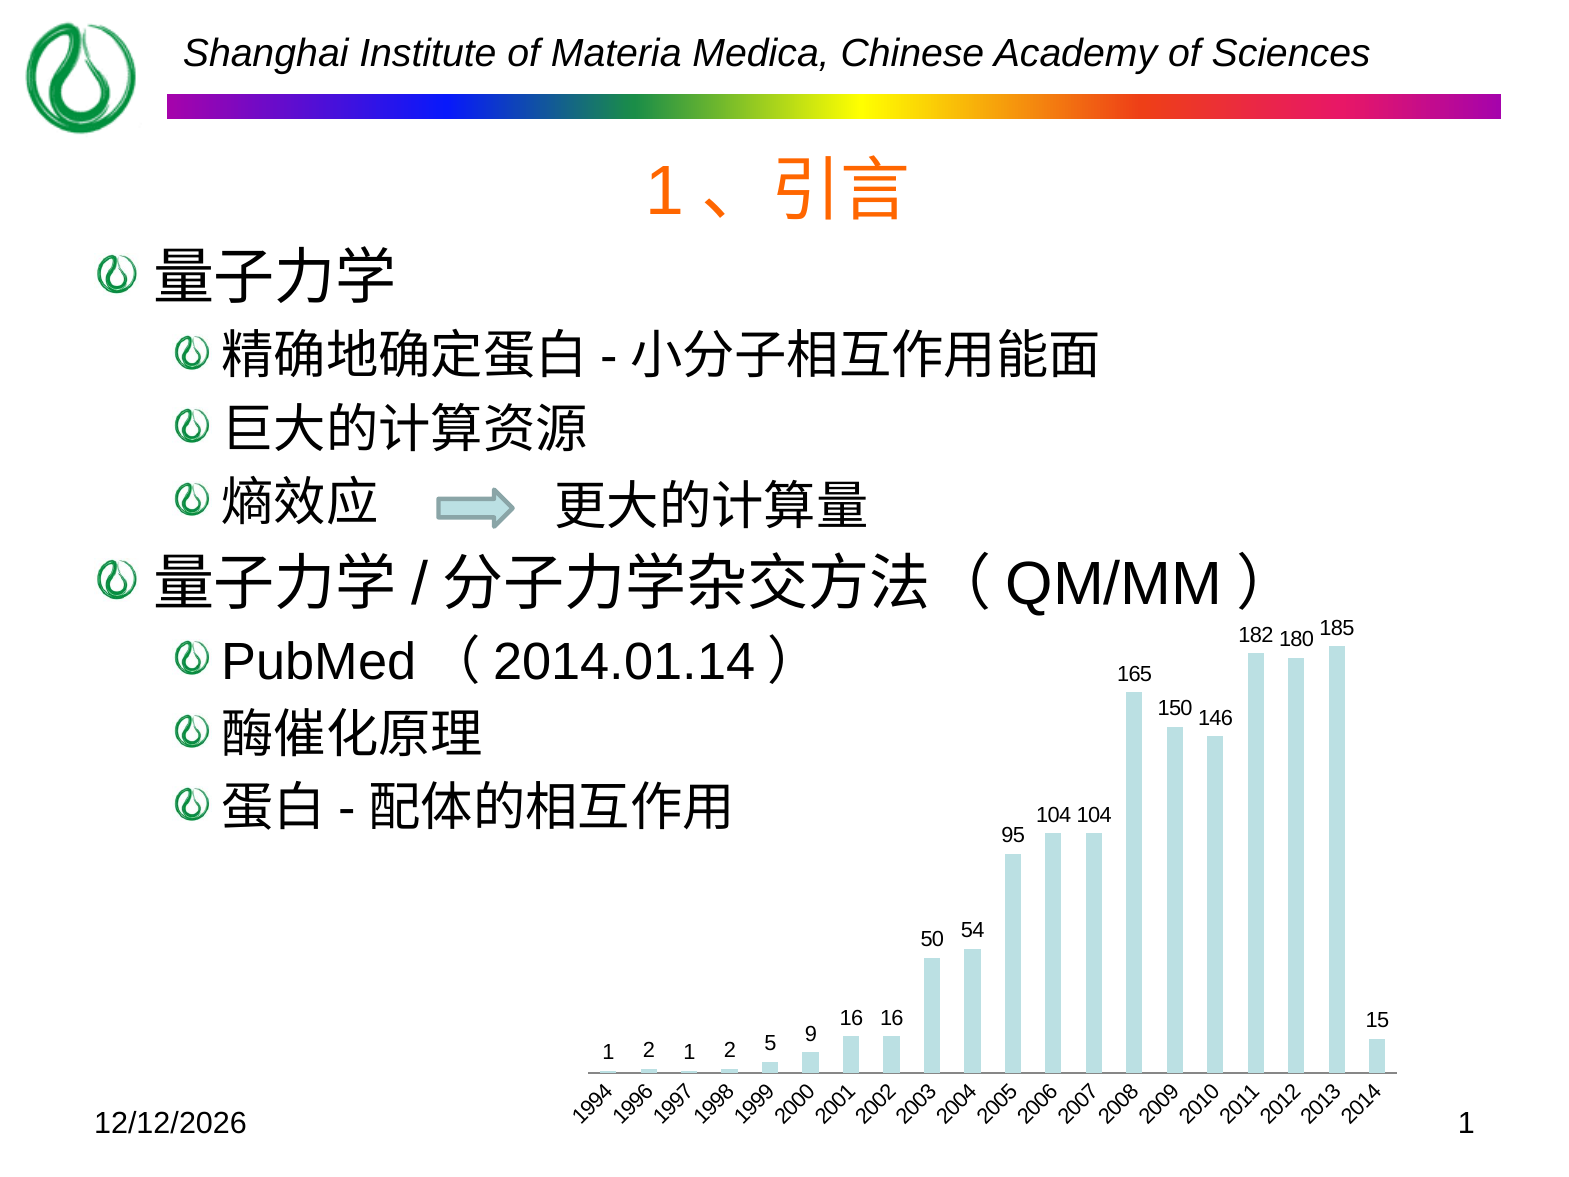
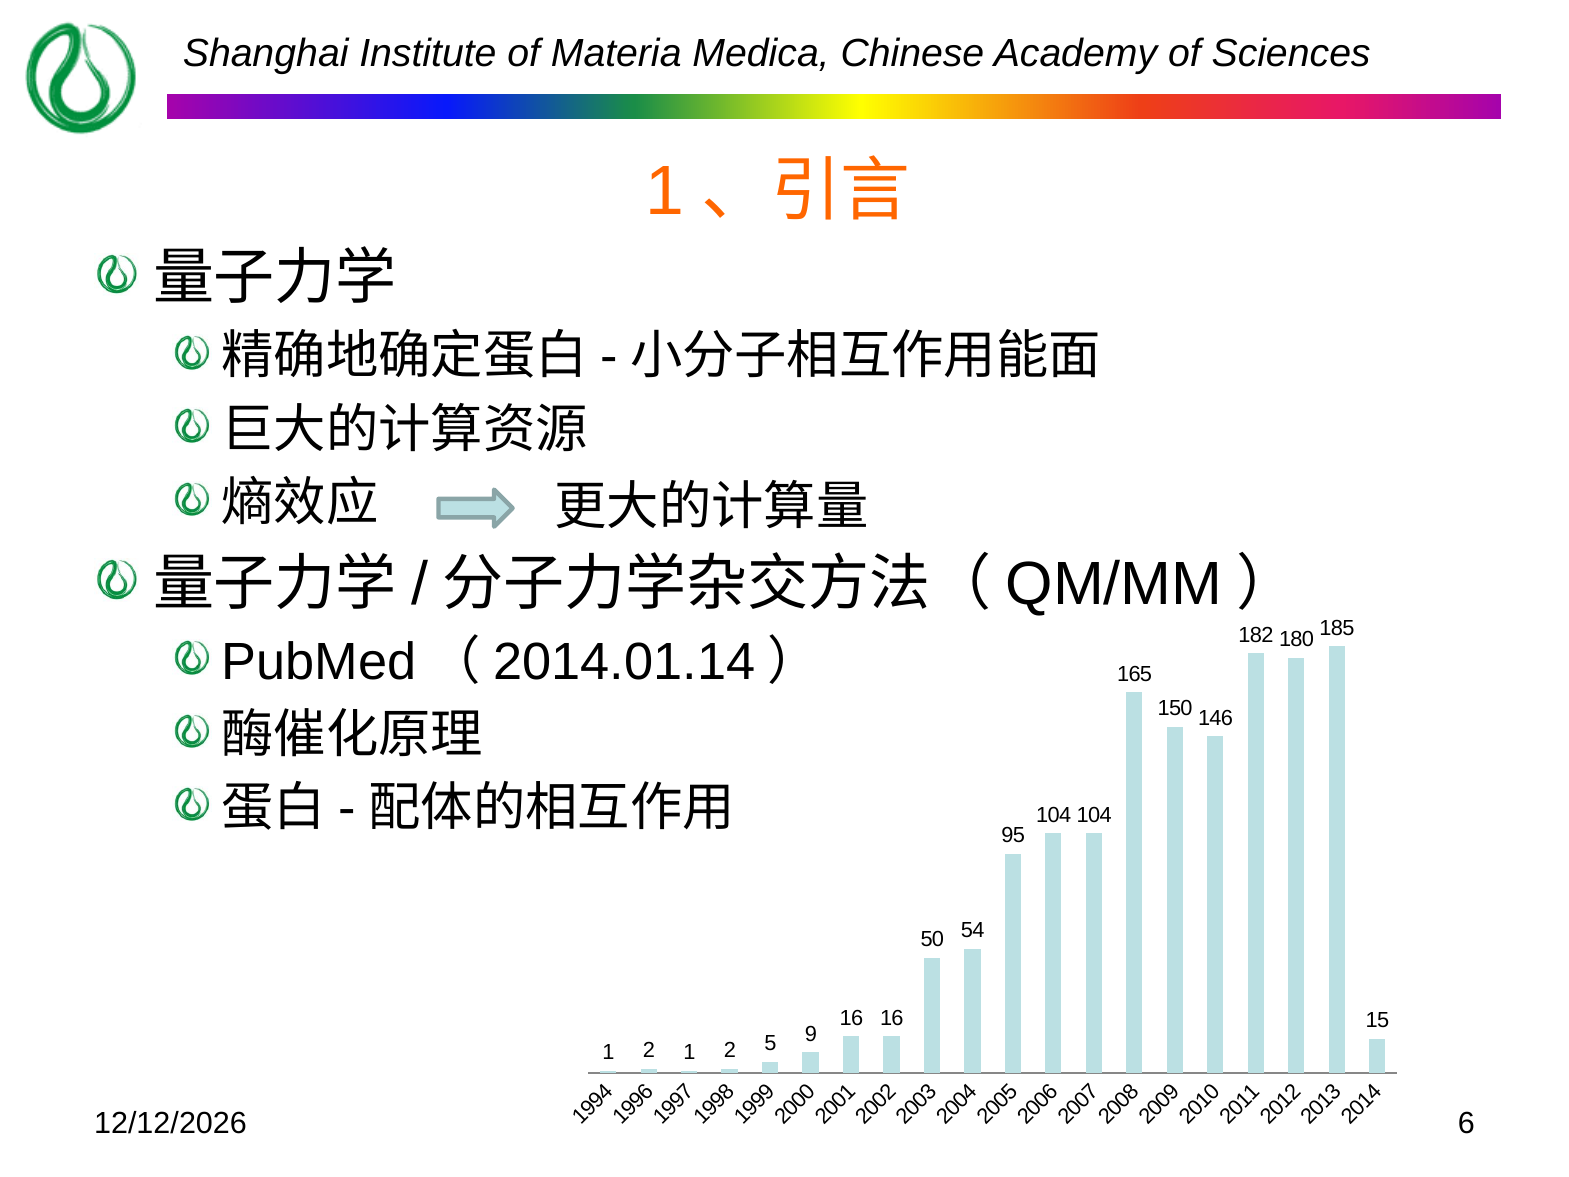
1: 1 -> 6 (1466, 1123)
